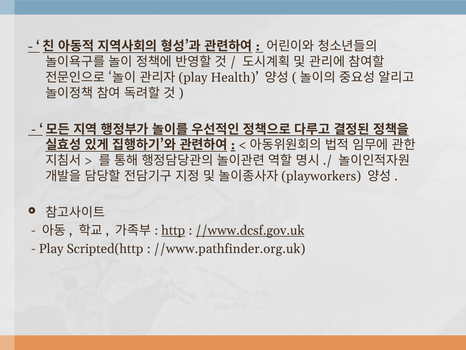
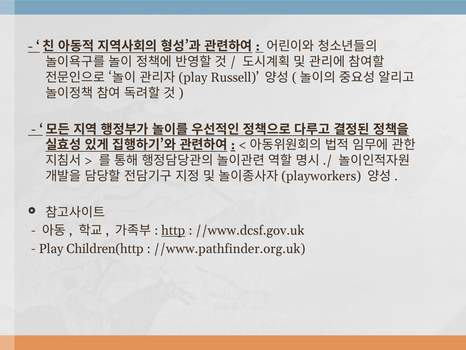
Health: Health -> Russell (235, 77)
//www.dcsf.gov.uk underline: present -> none (250, 230)
Scripted(http: Scripted(http -> Children(http (105, 249)
